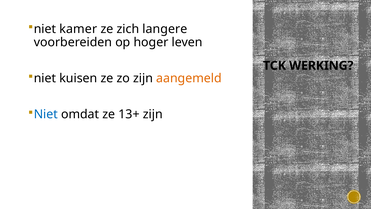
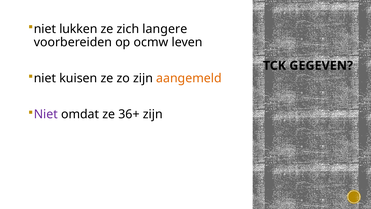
kamer: kamer -> lukken (78, 29)
hoger: hoger -> ocmw (151, 42)
WERKING: WERKING -> GEGEVEN (321, 66)
Niet colour: blue -> purple (46, 114)
13+: 13+ -> 36+ (129, 114)
